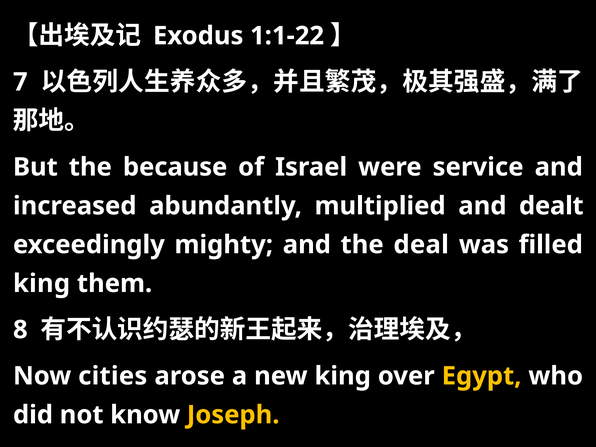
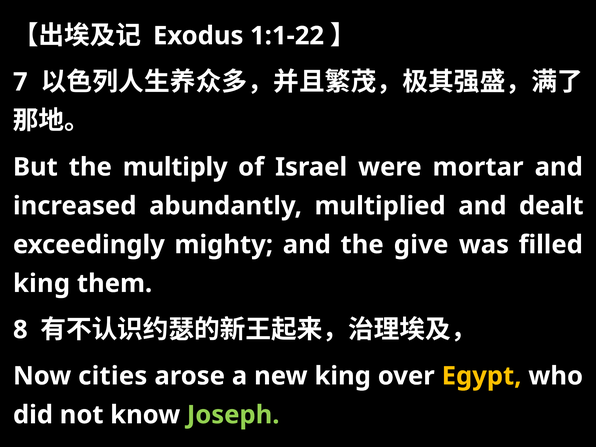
because: because -> multiply (175, 167)
service: service -> mortar (478, 167)
deal: deal -> give (421, 245)
Joseph colour: yellow -> light green (233, 415)
